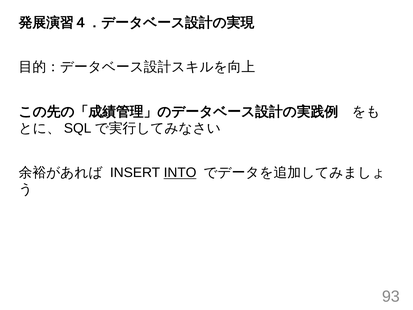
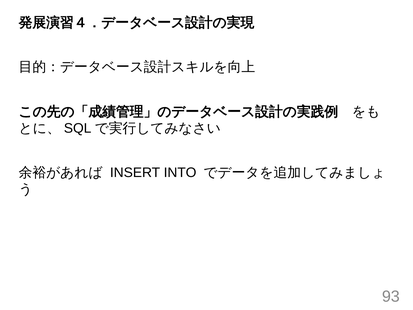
INTO underline: present -> none (180, 173)
